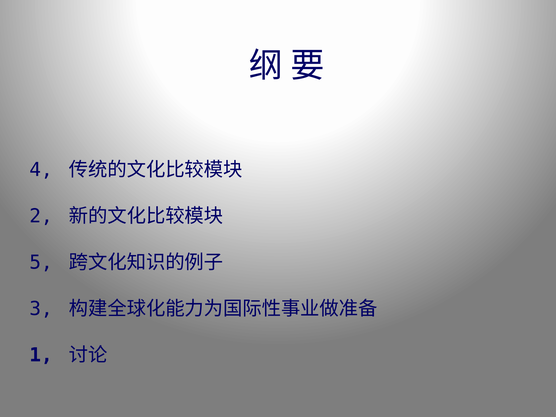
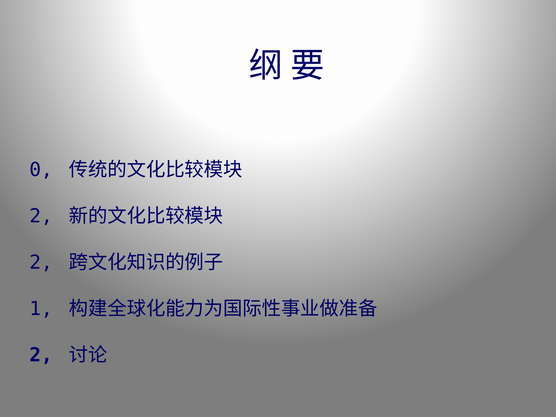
4: 4 -> 0 (41, 170)
5: 5 -> 2 (41, 262)
3: 3 -> 1 (41, 309)
1: 1 -> 2 (41, 355)
